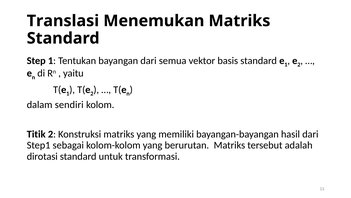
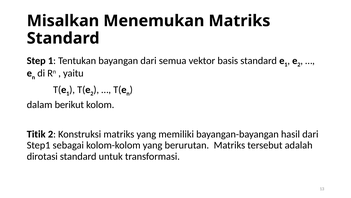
Translasi: Translasi -> Misalkan (63, 21)
sendiri: sendiri -> berikut (69, 104)
